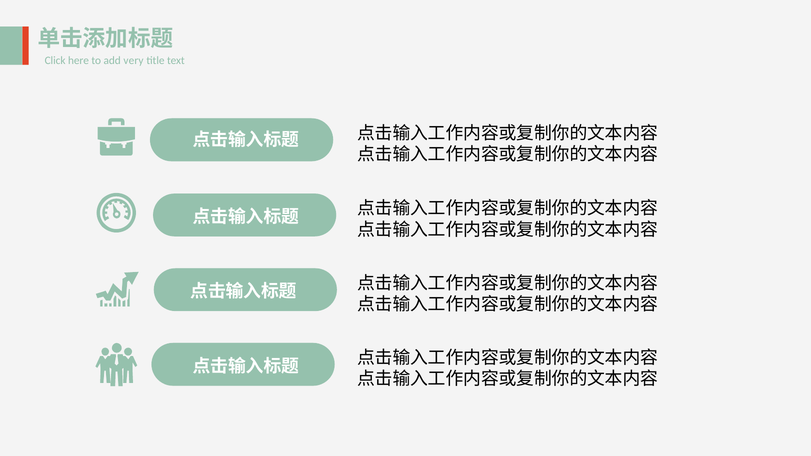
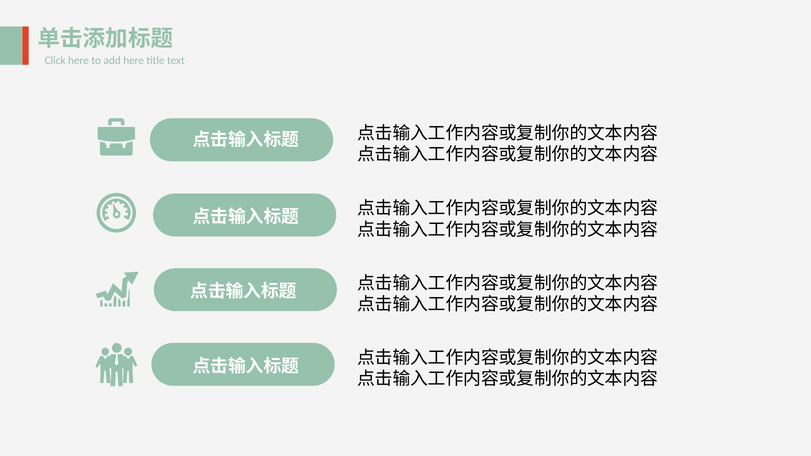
add very: very -> here (134, 61)
